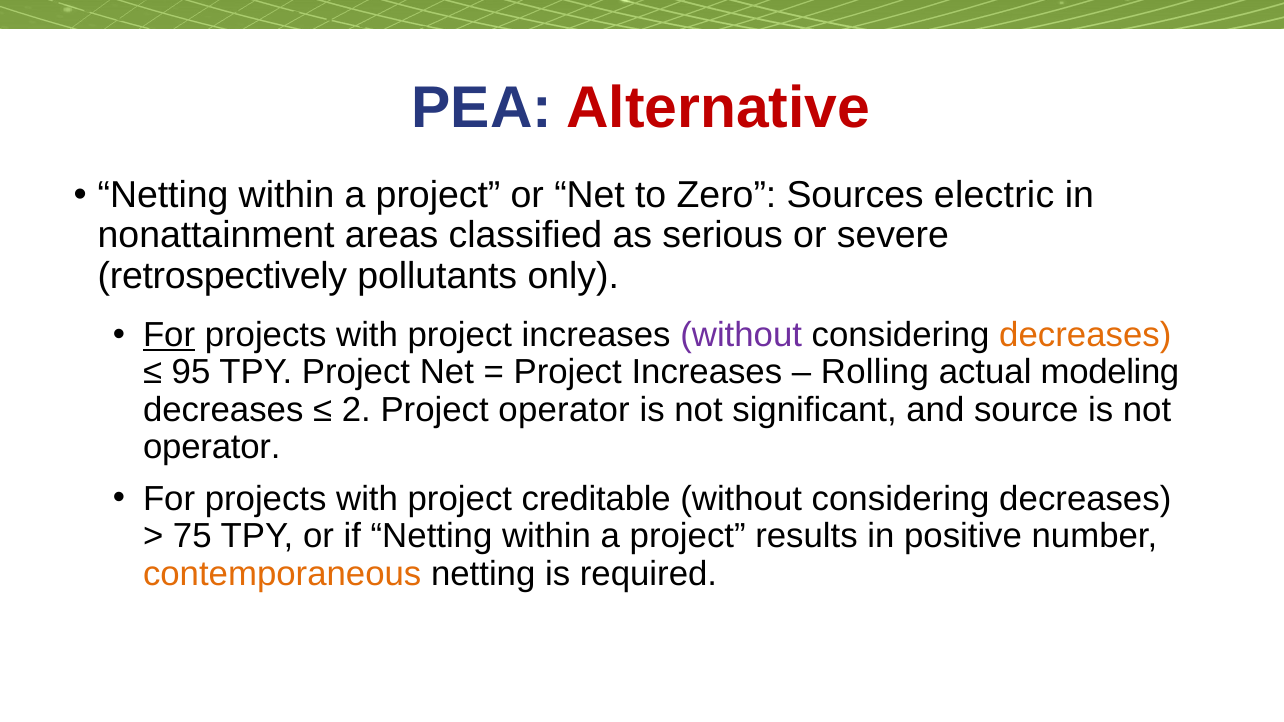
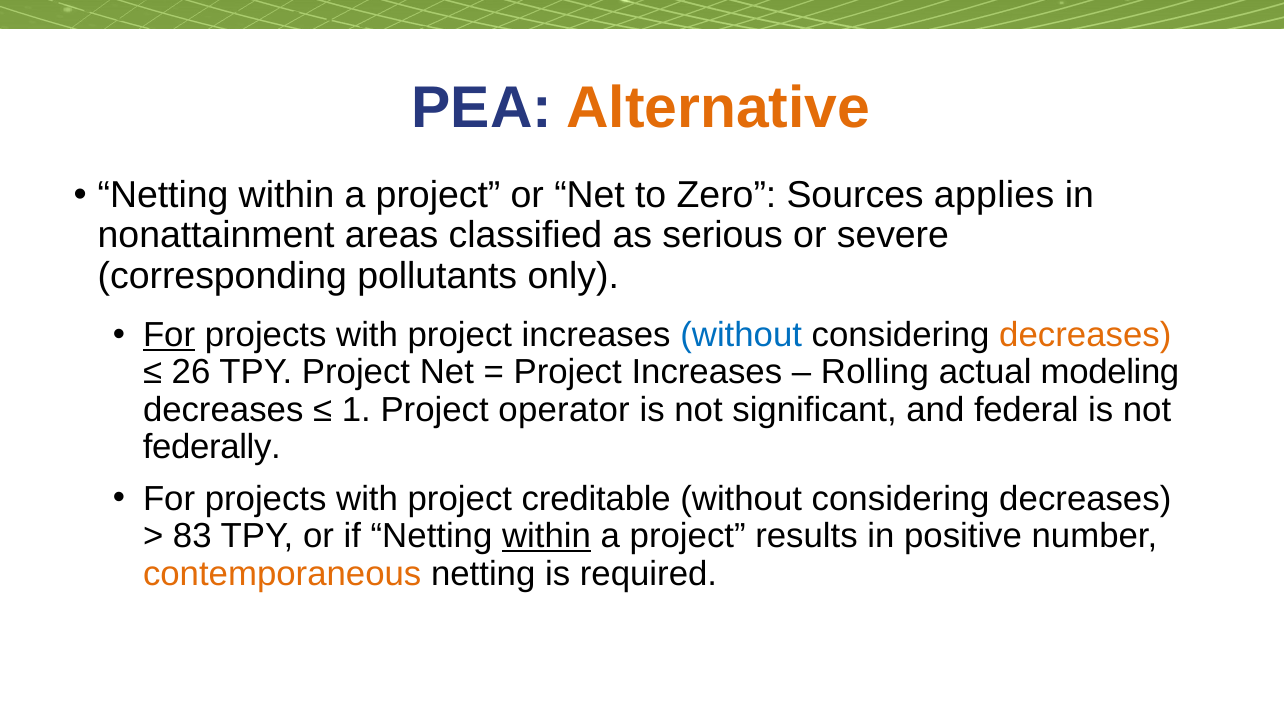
Alternative colour: red -> orange (718, 108)
electric: electric -> applies (994, 195)
retrospectively: retrospectively -> corresponding (222, 276)
without colour: purple -> blue (741, 335)
95: 95 -> 26 (191, 373)
2: 2 -> 1 (356, 410)
source: source -> federal (1026, 410)
operator: operator -> federally (212, 448)
75: 75 -> 83 (192, 536)
within underline: none -> present (547, 536)
